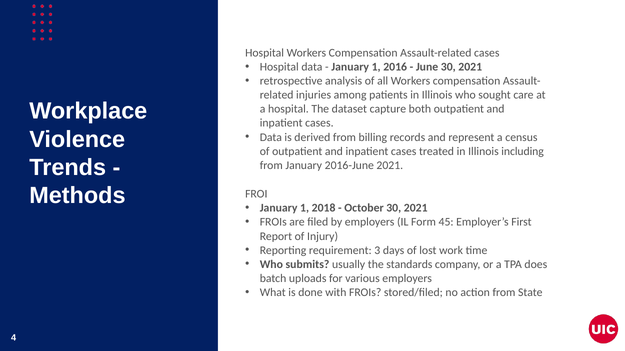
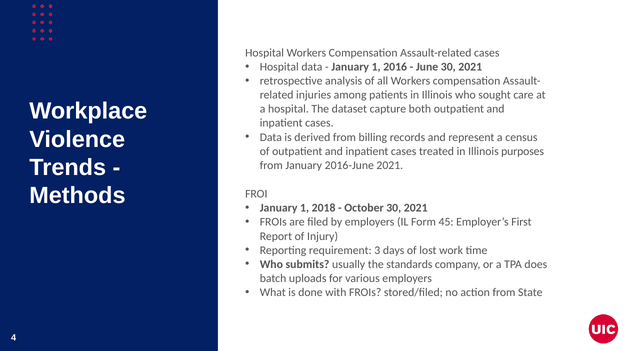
including: including -> purposes (523, 151)
